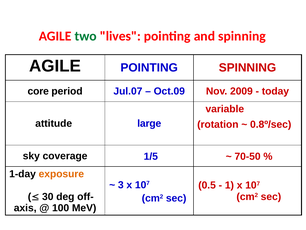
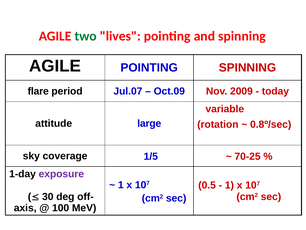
core: core -> flare (38, 91)
70-50: 70-50 -> 70-25 (248, 156)
exposure colour: orange -> purple (61, 173)
3: 3 -> 1 (121, 185)
